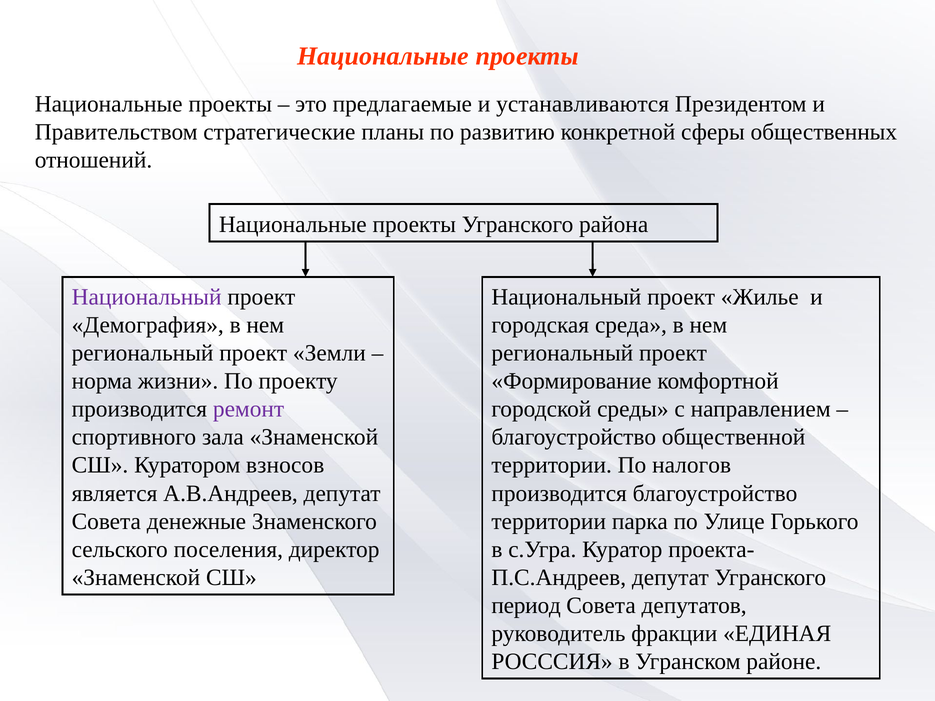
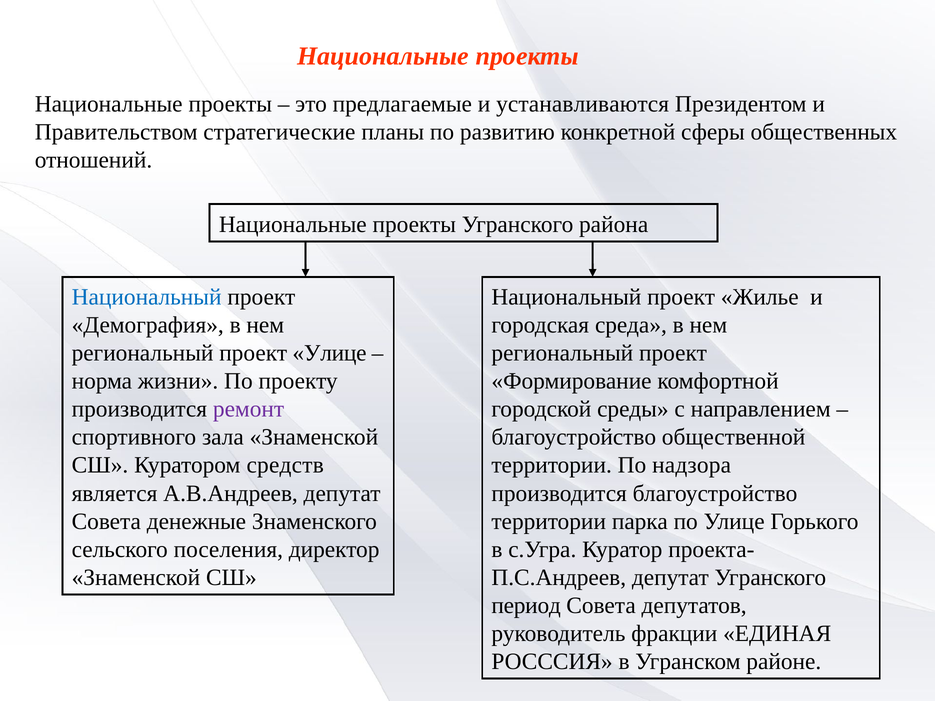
Национальный colour: purple -> blue (147, 297)
проект Земли: Земли -> Улице (330, 353)
взносов: взносов -> средств (285, 465)
налогов: налогов -> надзора (692, 465)
